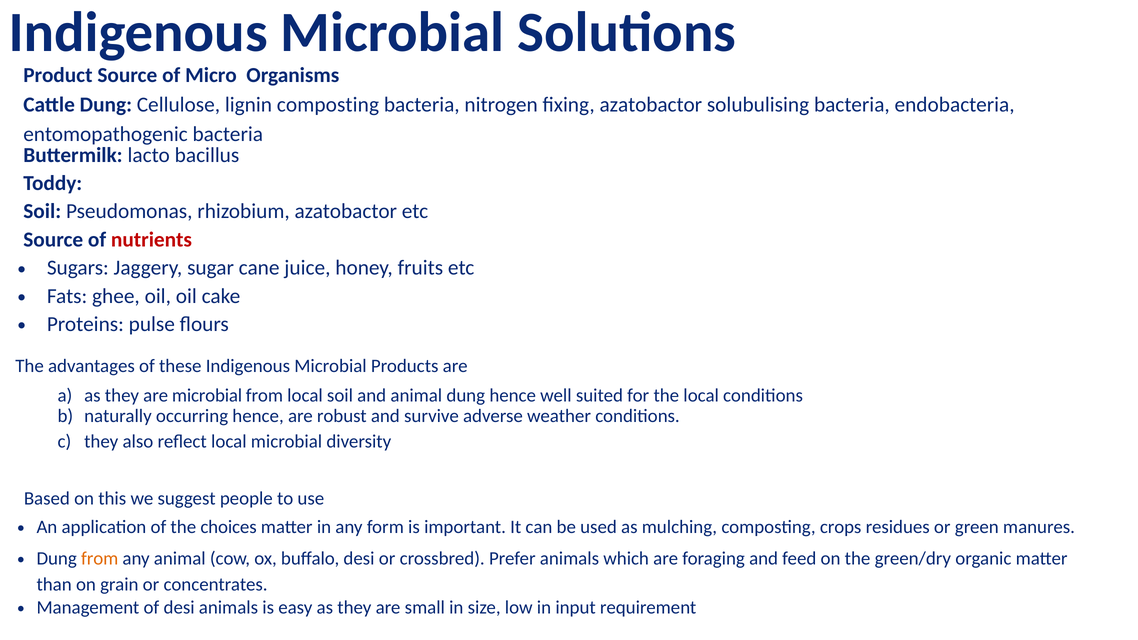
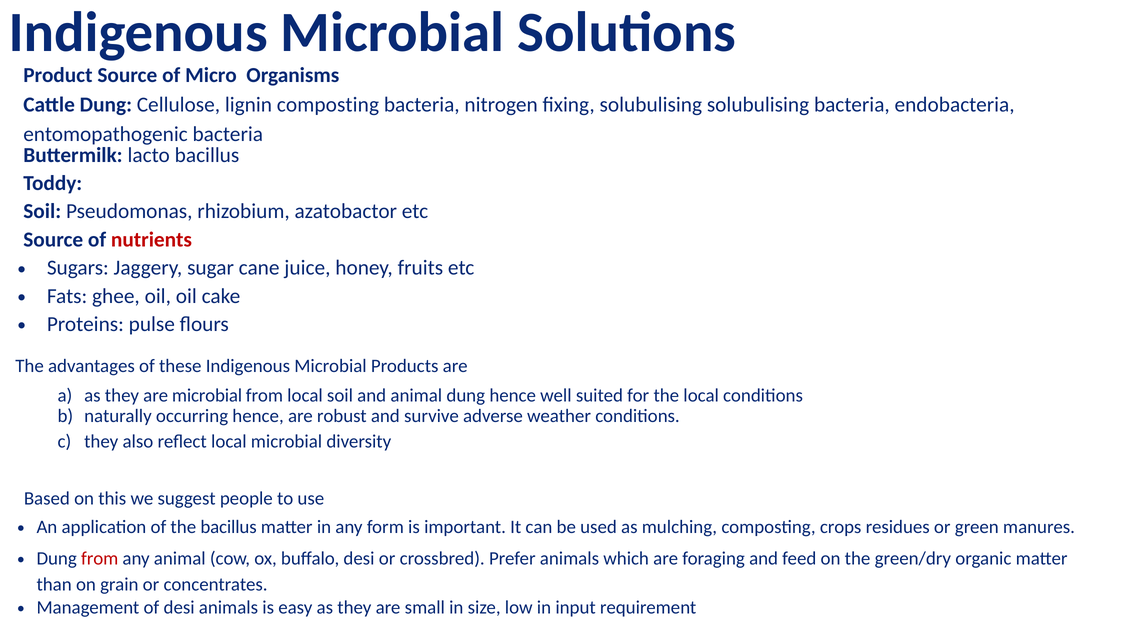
fixing azatobactor: azatobactor -> solubulising (651, 105)
the choices: choices -> bacillus (229, 527)
from colour: orange -> red (100, 559)
